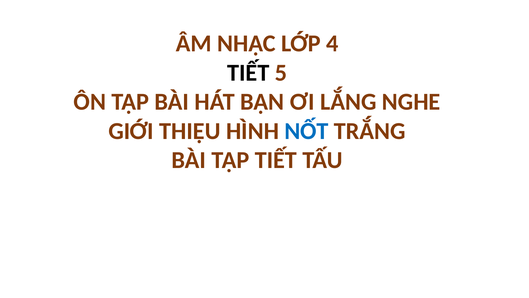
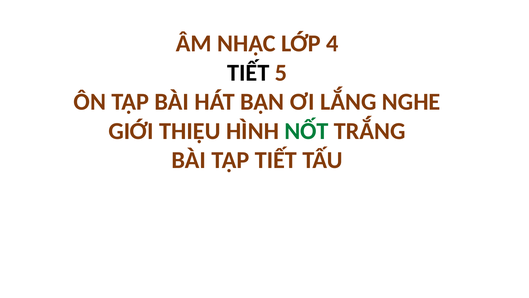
NỐT colour: blue -> green (306, 131)
